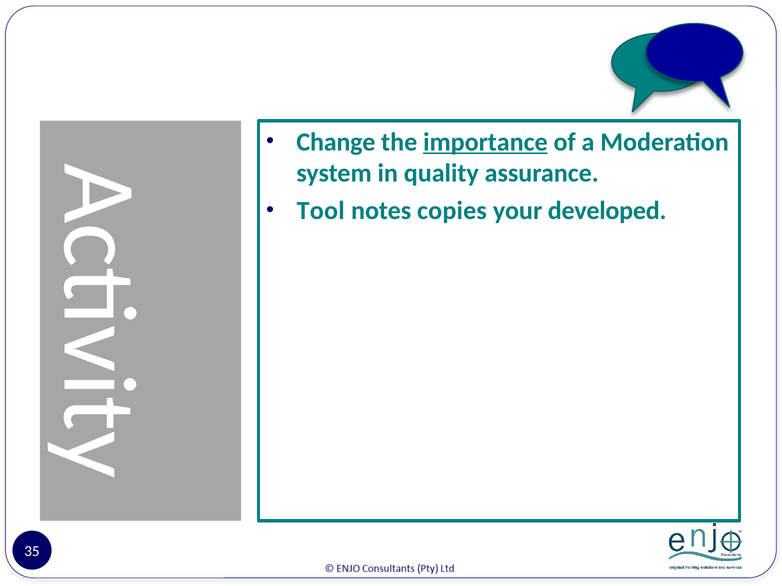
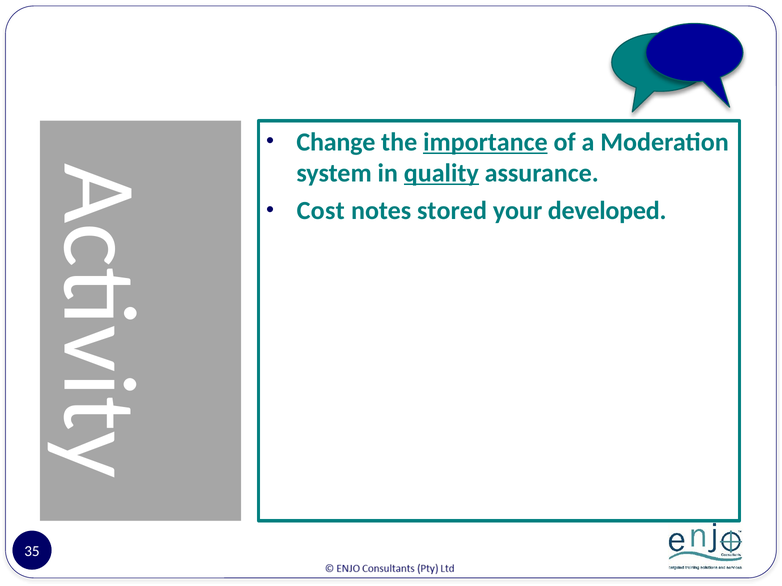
quality underline: none -> present (441, 173)
Tool: Tool -> Cost (321, 211)
copies: copies -> stored (452, 211)
